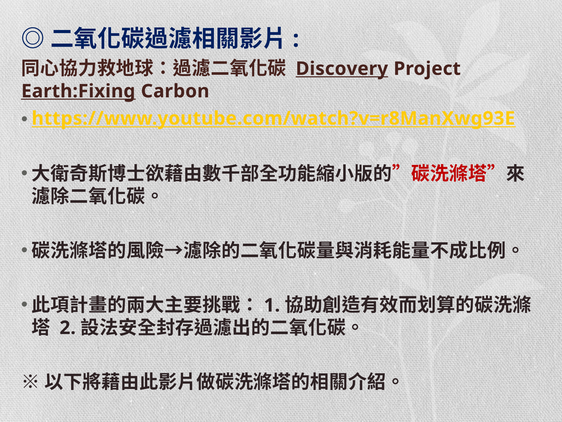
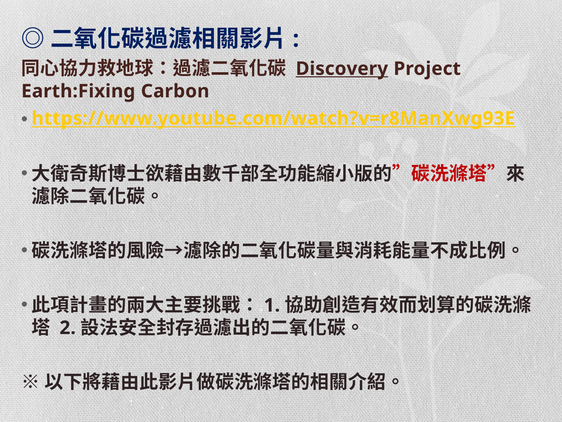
Earth:Fixing underline: present -> none (78, 91)
